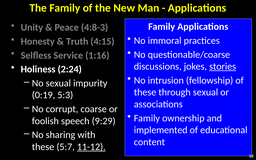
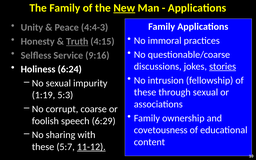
New underline: none -> present (124, 8)
4:8-3: 4:8-3 -> 4:4-3 (95, 27)
Truth underline: none -> present (77, 41)
1:16: 1:16 -> 9:16 (97, 55)
2:24: 2:24 -> 6:24 (70, 69)
0:19: 0:19 -> 1:19 (44, 95)
9:29: 9:29 -> 6:29 (104, 121)
implemented: implemented -> covetousness (161, 130)
